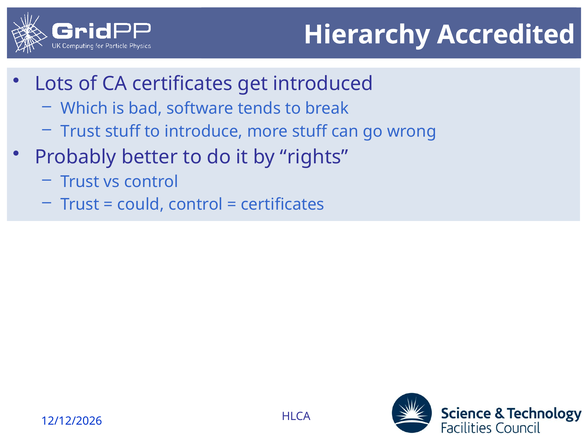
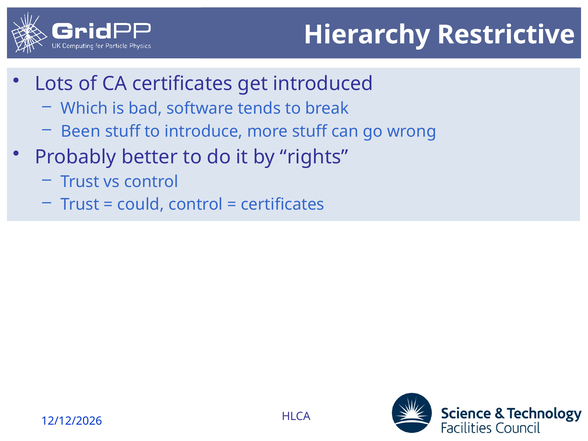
Accredited: Accredited -> Restrictive (506, 35)
Trust: Trust -> Been (81, 131)
